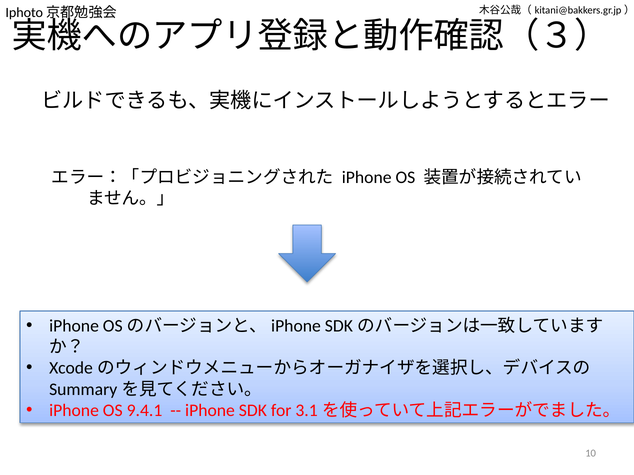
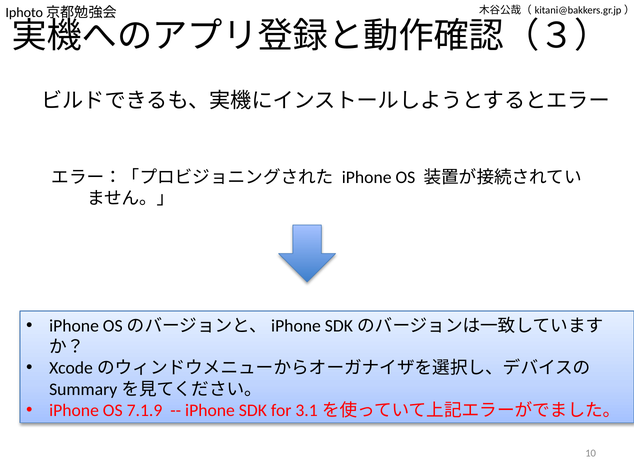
9.4.1: 9.4.1 -> 7.1.9 (144, 411)
